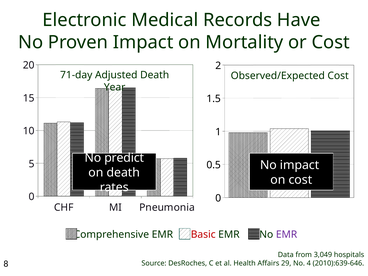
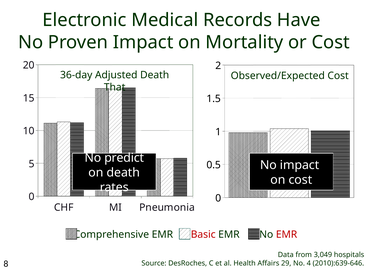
71-day: 71-day -> 36-day (76, 75)
Year: Year -> That (115, 87)
EMR colour: purple -> red (287, 234)
